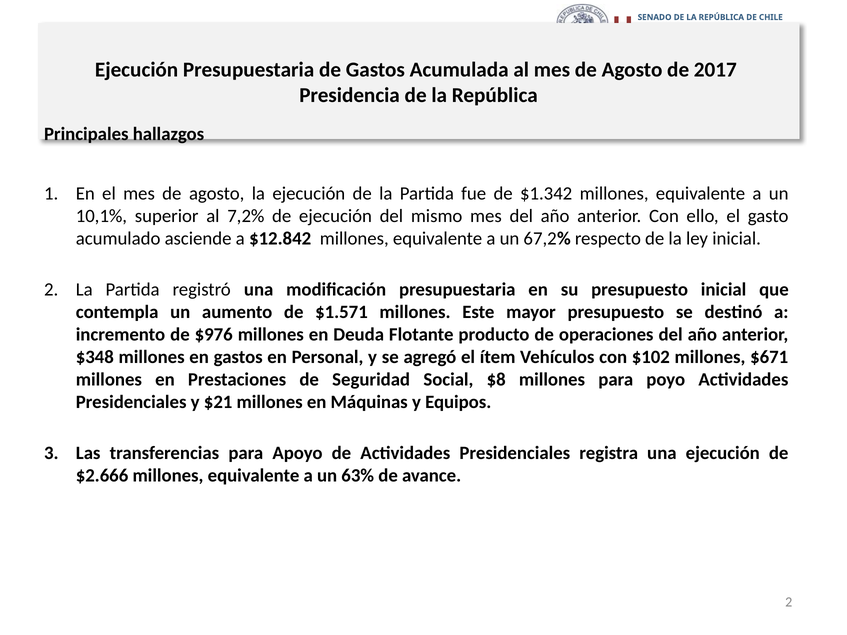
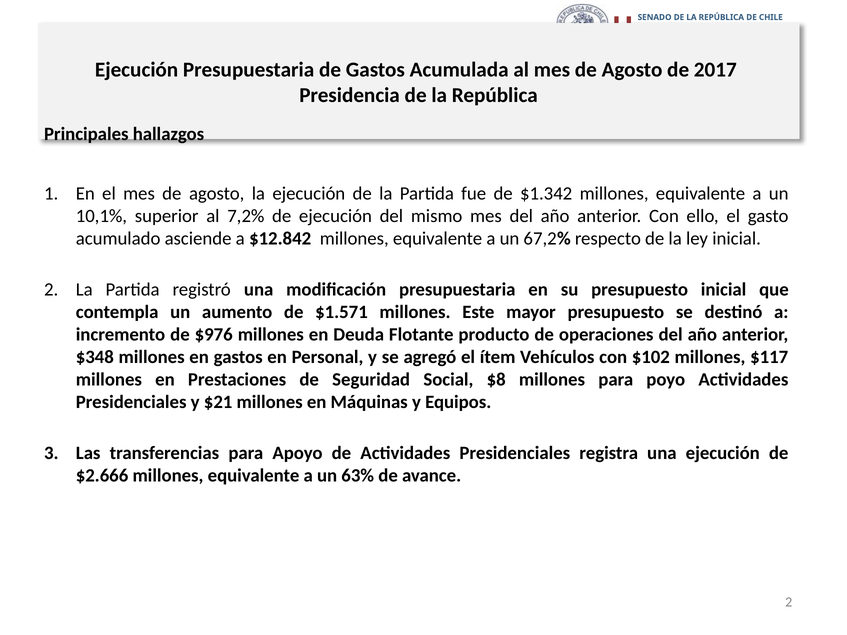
$671: $671 -> $117 (769, 357)
